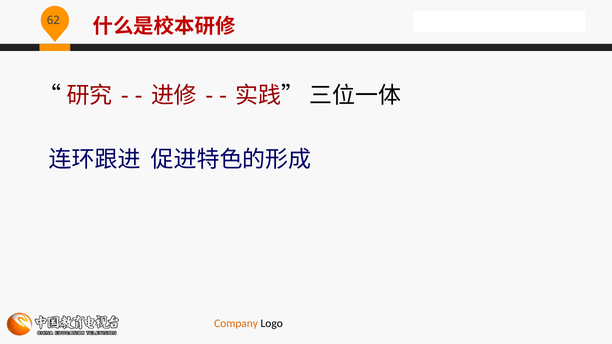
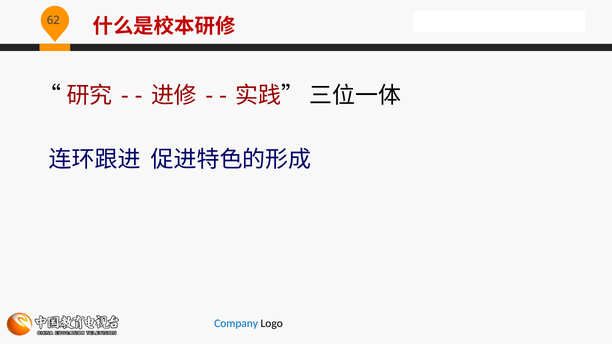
Company colour: orange -> blue (236, 324)
